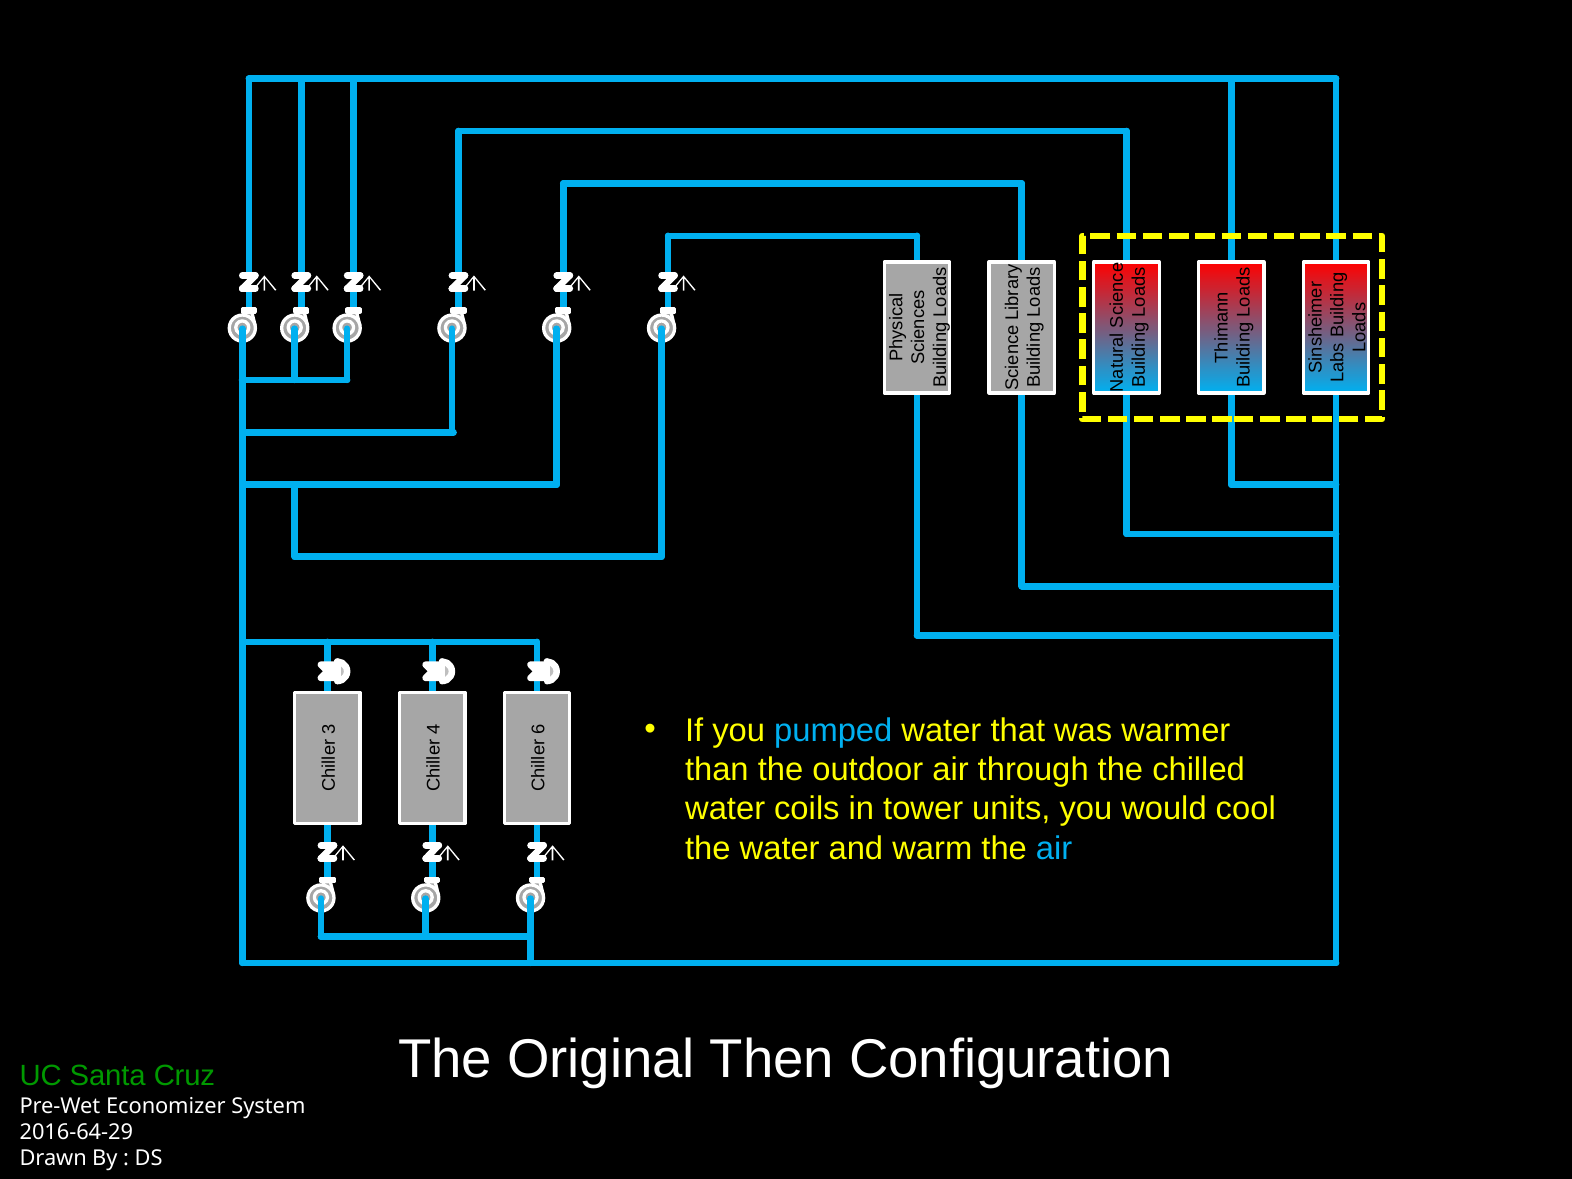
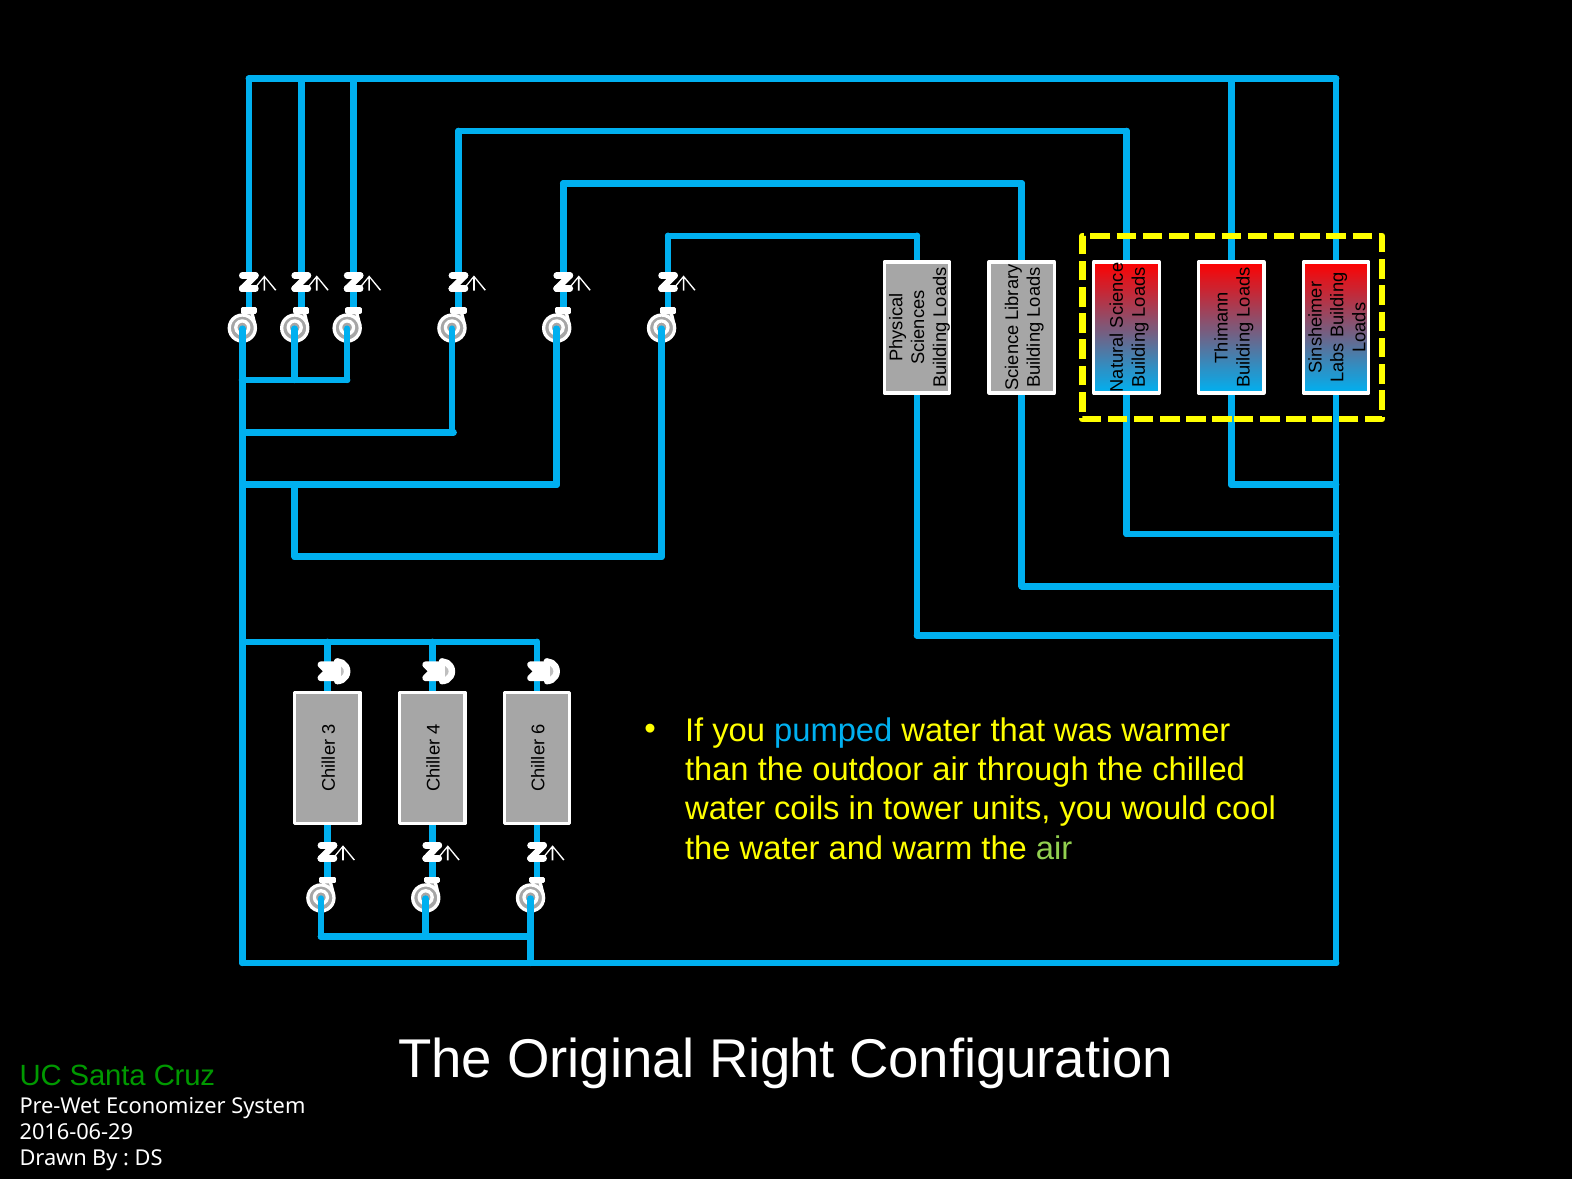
air colour: light blue -> light green (1054, 848)
Then: Then -> Right (772, 1059)
2016-64-29: 2016-64-29 -> 2016-06-29 (76, 1132)
